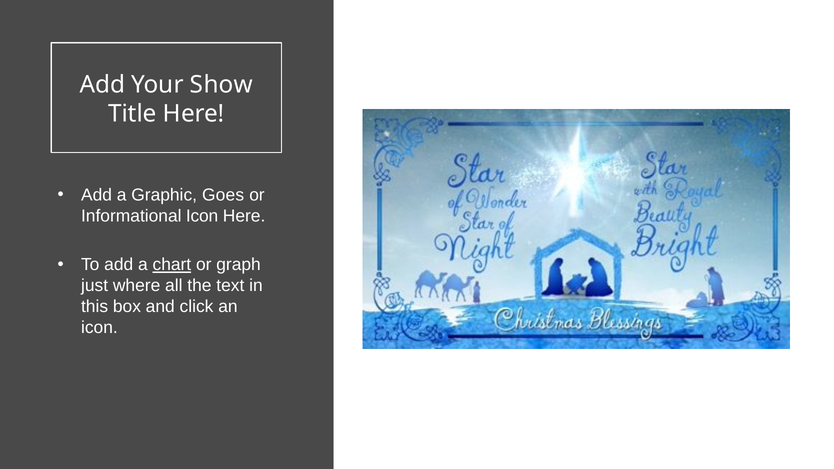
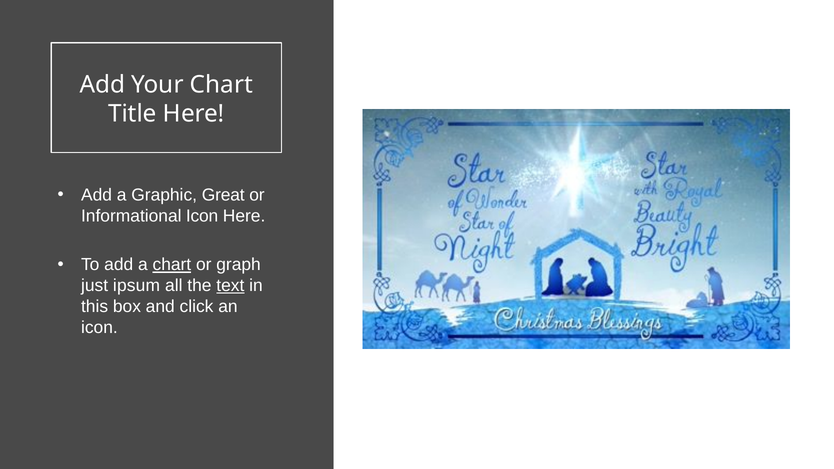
Your Show: Show -> Chart (221, 85)
Goes: Goes -> Great (223, 195)
where: where -> ipsum (137, 286)
text underline: none -> present (230, 286)
